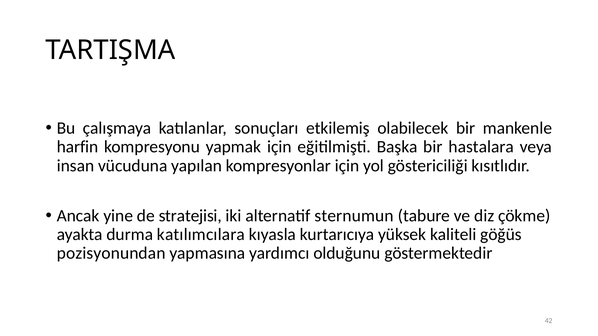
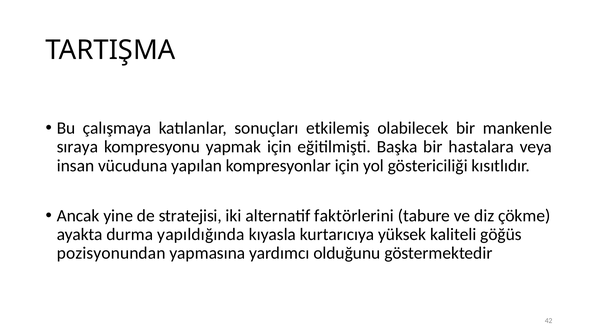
harfin: harfin -> sıraya (78, 147)
sternumun: sternumun -> faktörlerini (354, 216)
katılımcılara: katılımcılara -> yapıldığında (201, 235)
